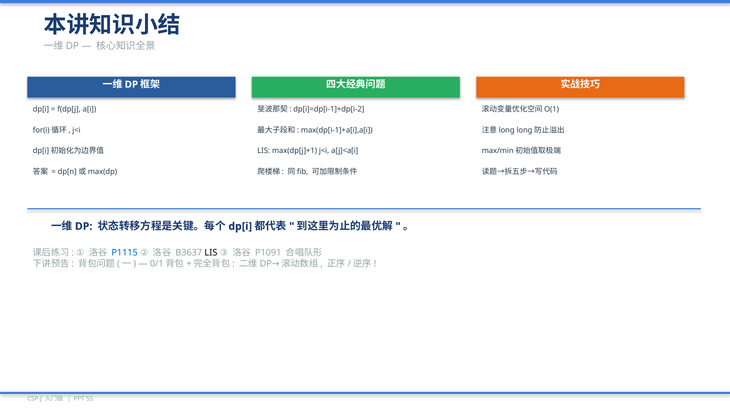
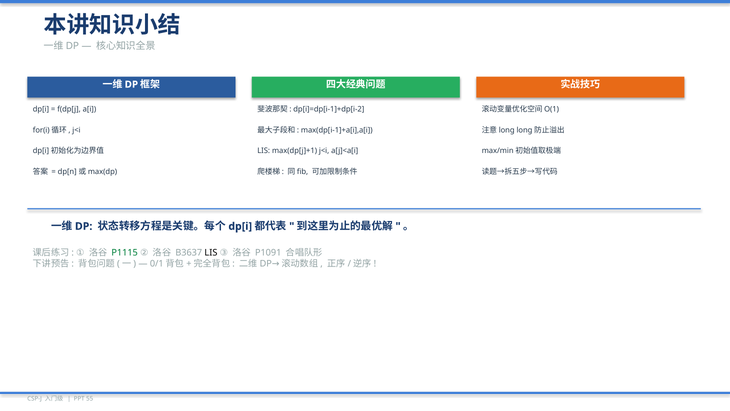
P1115 colour: blue -> green (125, 252)
